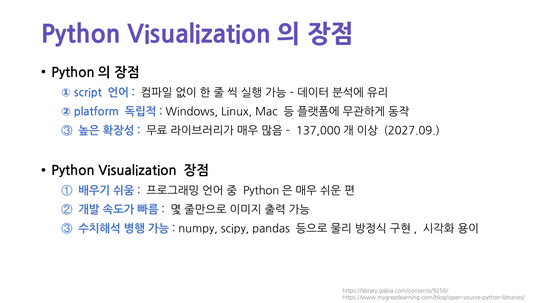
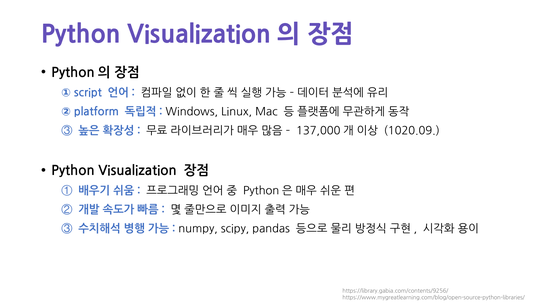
2027.09: 2027.09 -> 1020.09 (412, 131)
